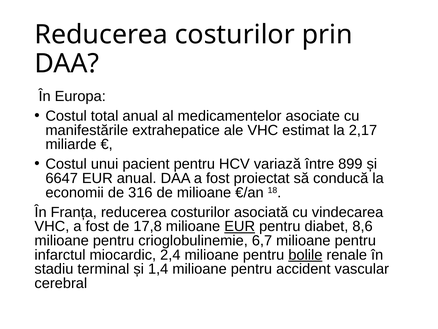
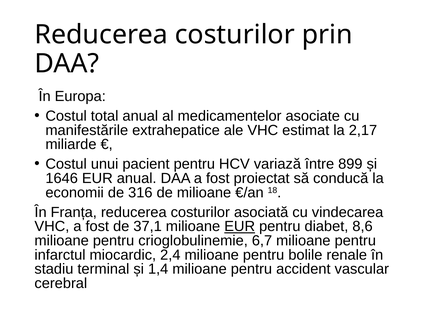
6647: 6647 -> 1646 (62, 178)
17,8: 17,8 -> 37,1 (148, 226)
bolile underline: present -> none (305, 254)
